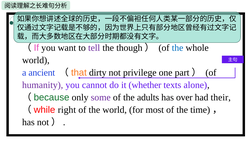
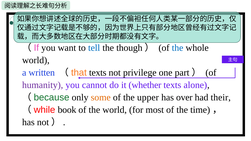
tell colour: purple -> blue (94, 48)
ancient: ancient -> written (42, 73)
dirty: dirty -> texts (98, 73)
some colour: purple -> orange (101, 98)
adults: adults -> upper (148, 98)
right: right -> book (67, 110)
